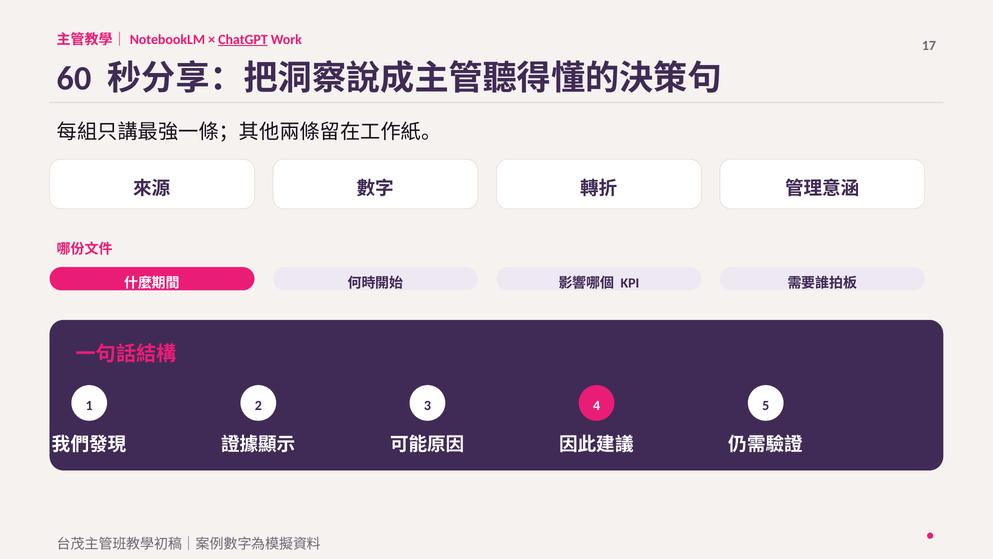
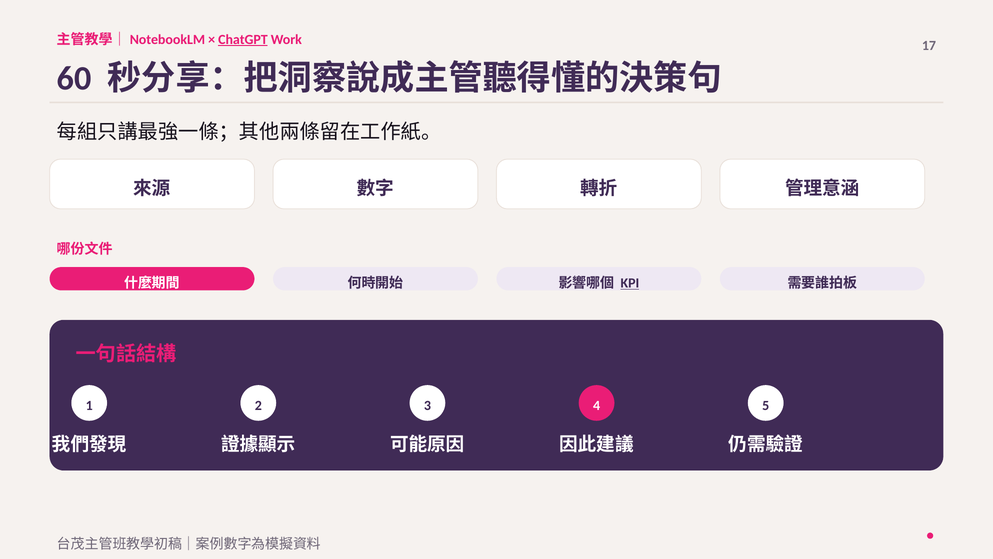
KPI underline: none -> present (630, 283)
